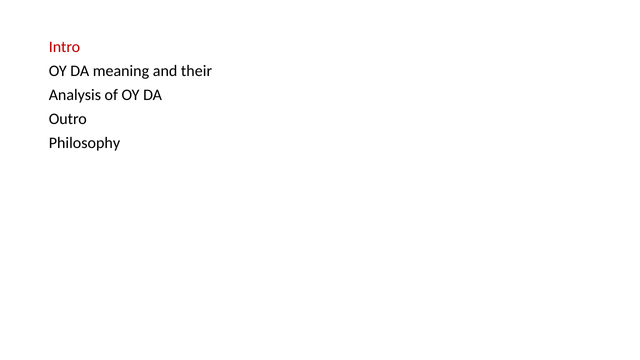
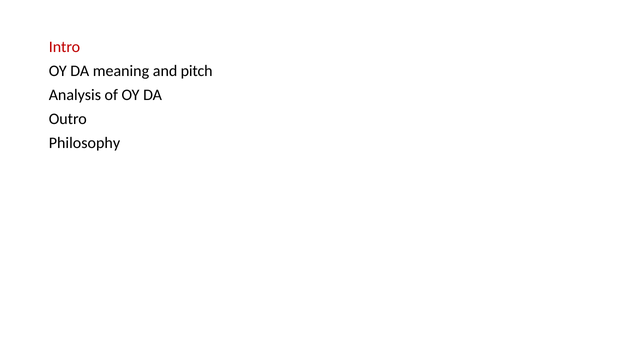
their: their -> pitch (197, 71)
